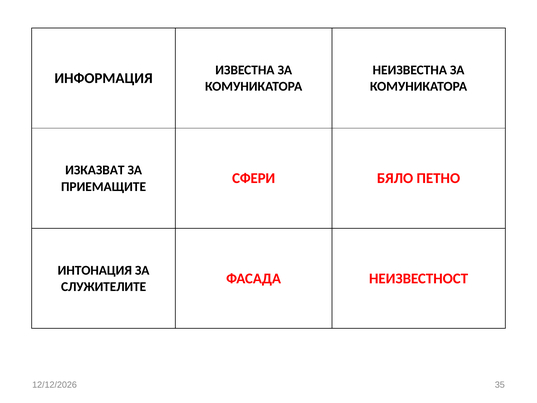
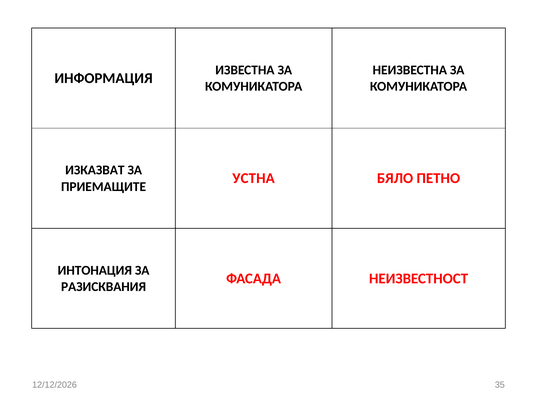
СФЕРИ: СФЕРИ -> УСТНА (254, 178)
СЛУЖИТЕЛИТЕ: СЛУЖИТЕЛИТЕ -> РАЗИСКВАНИЯ (104, 287)
